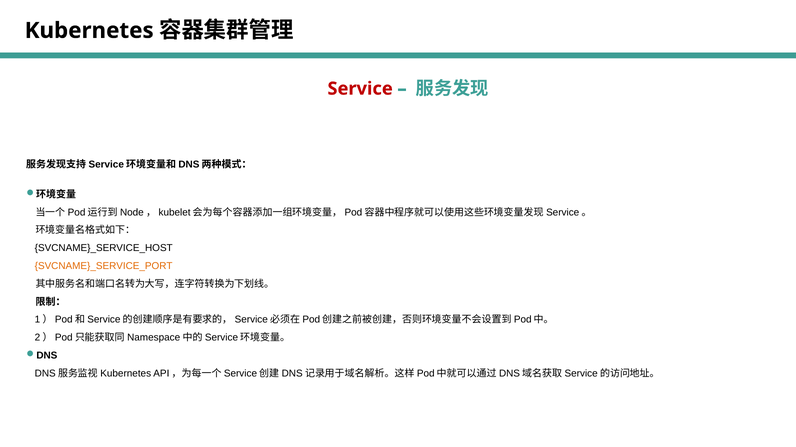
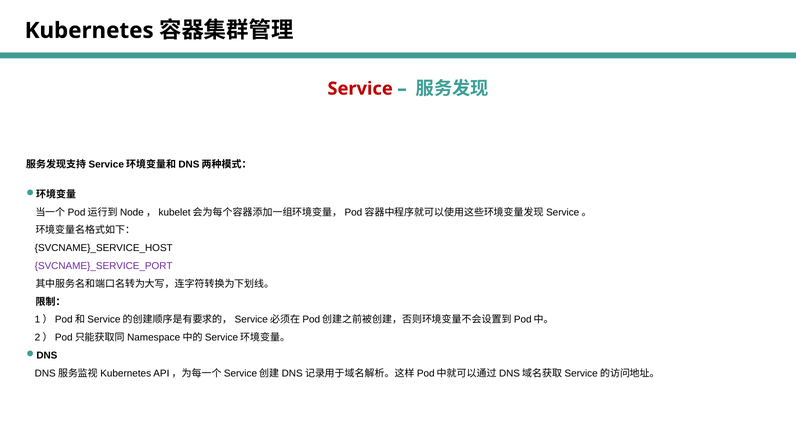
SVCNAME}_SERVICE_PORT colour: orange -> purple (104, 266)
